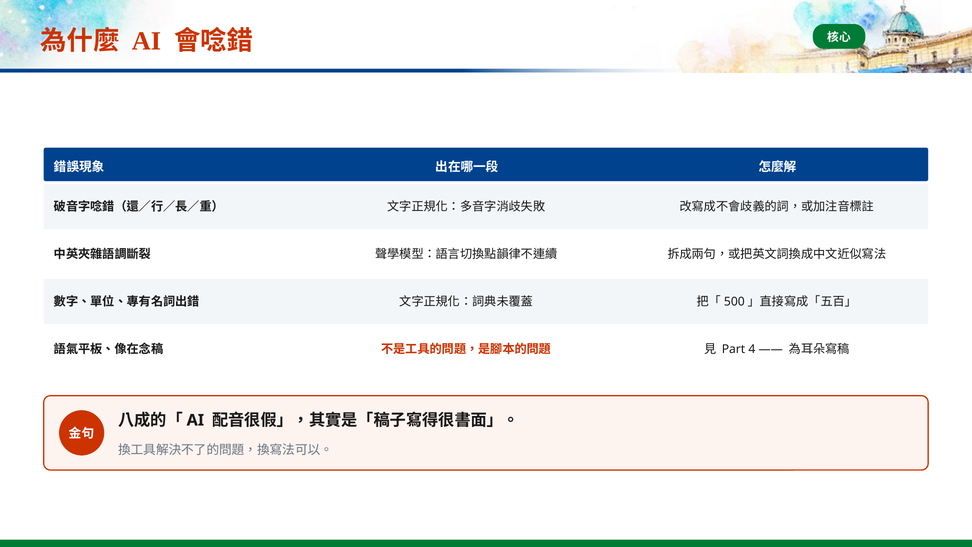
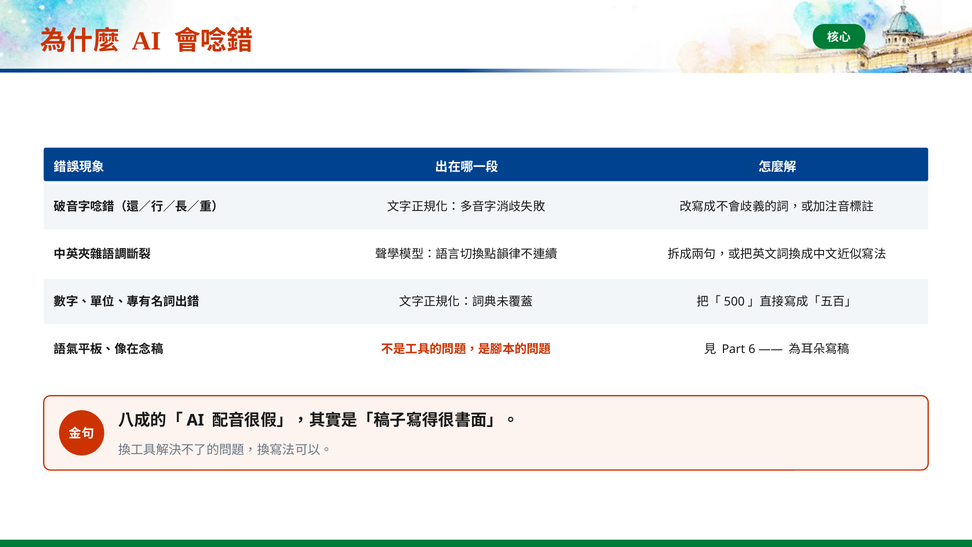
4: 4 -> 6 (752, 349)
